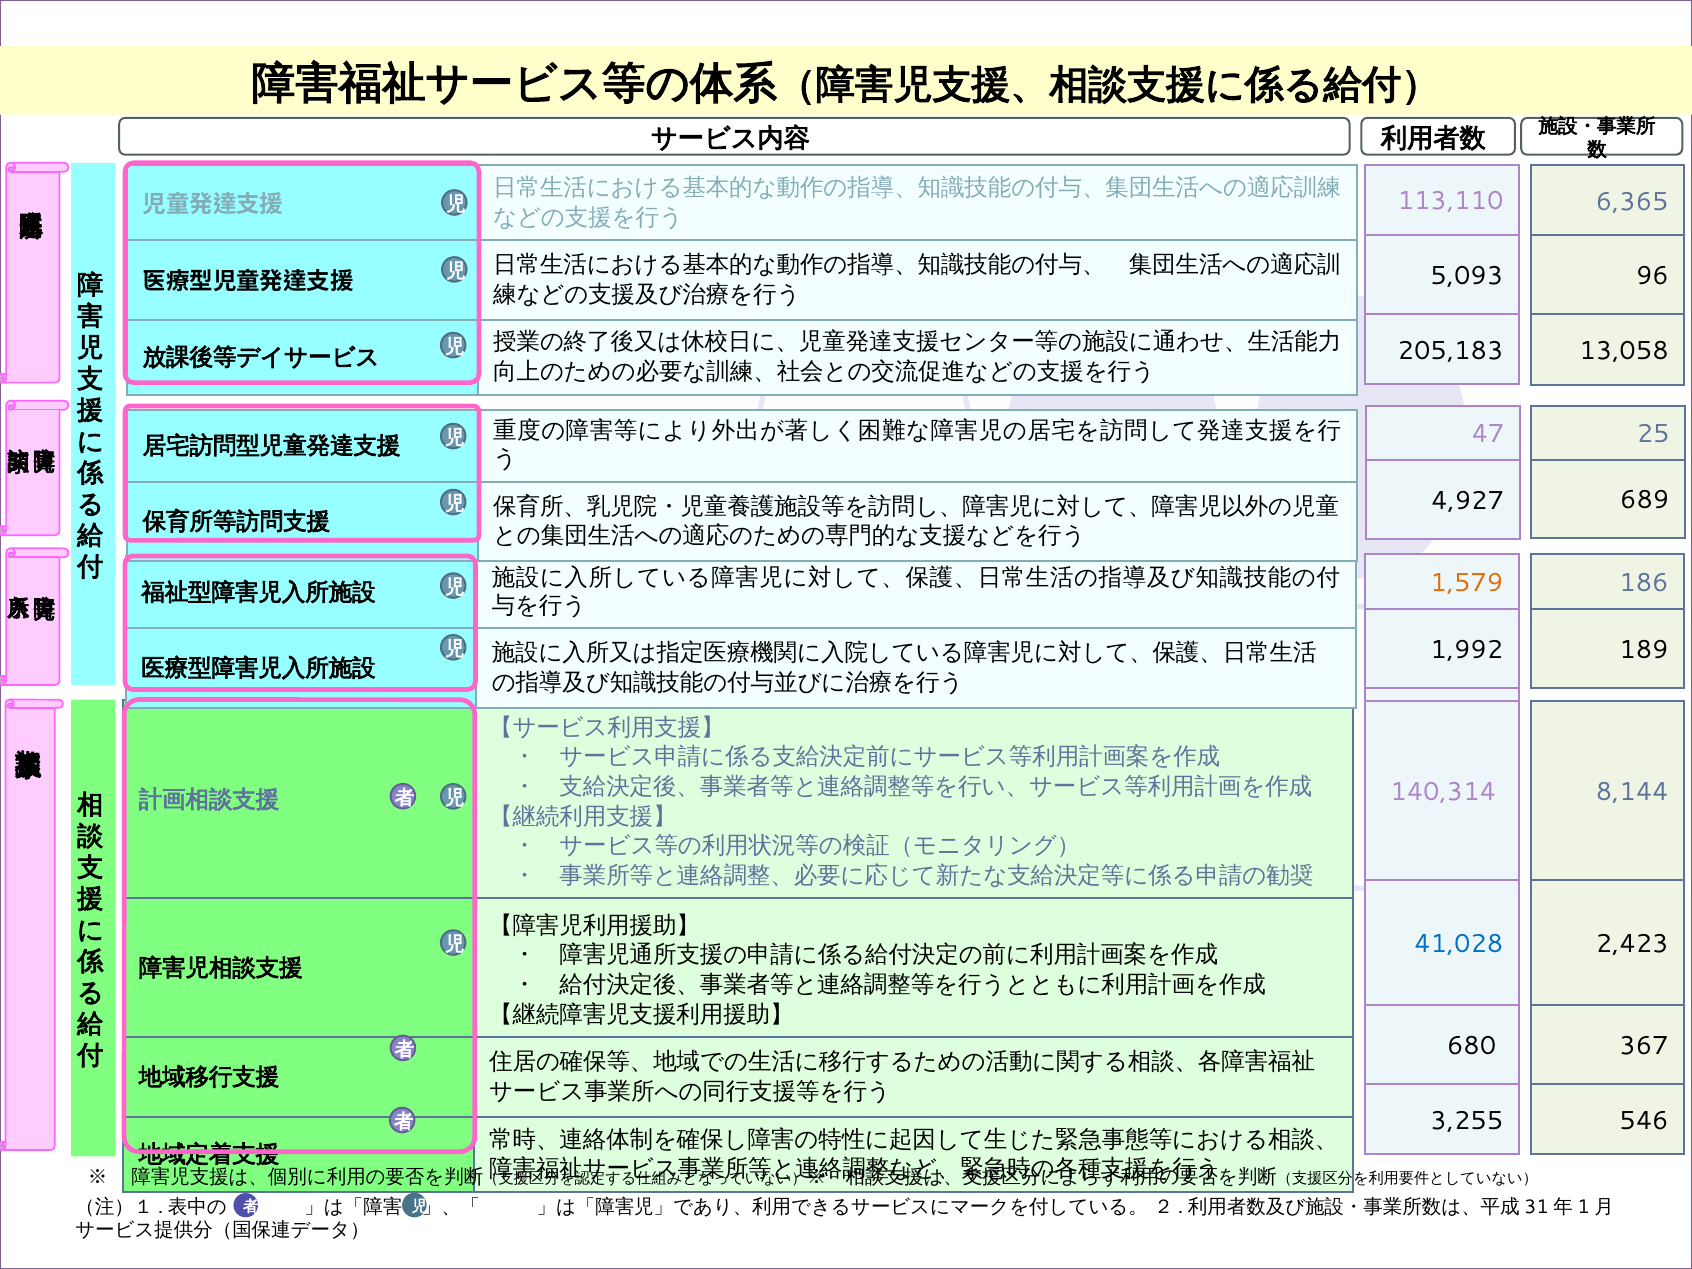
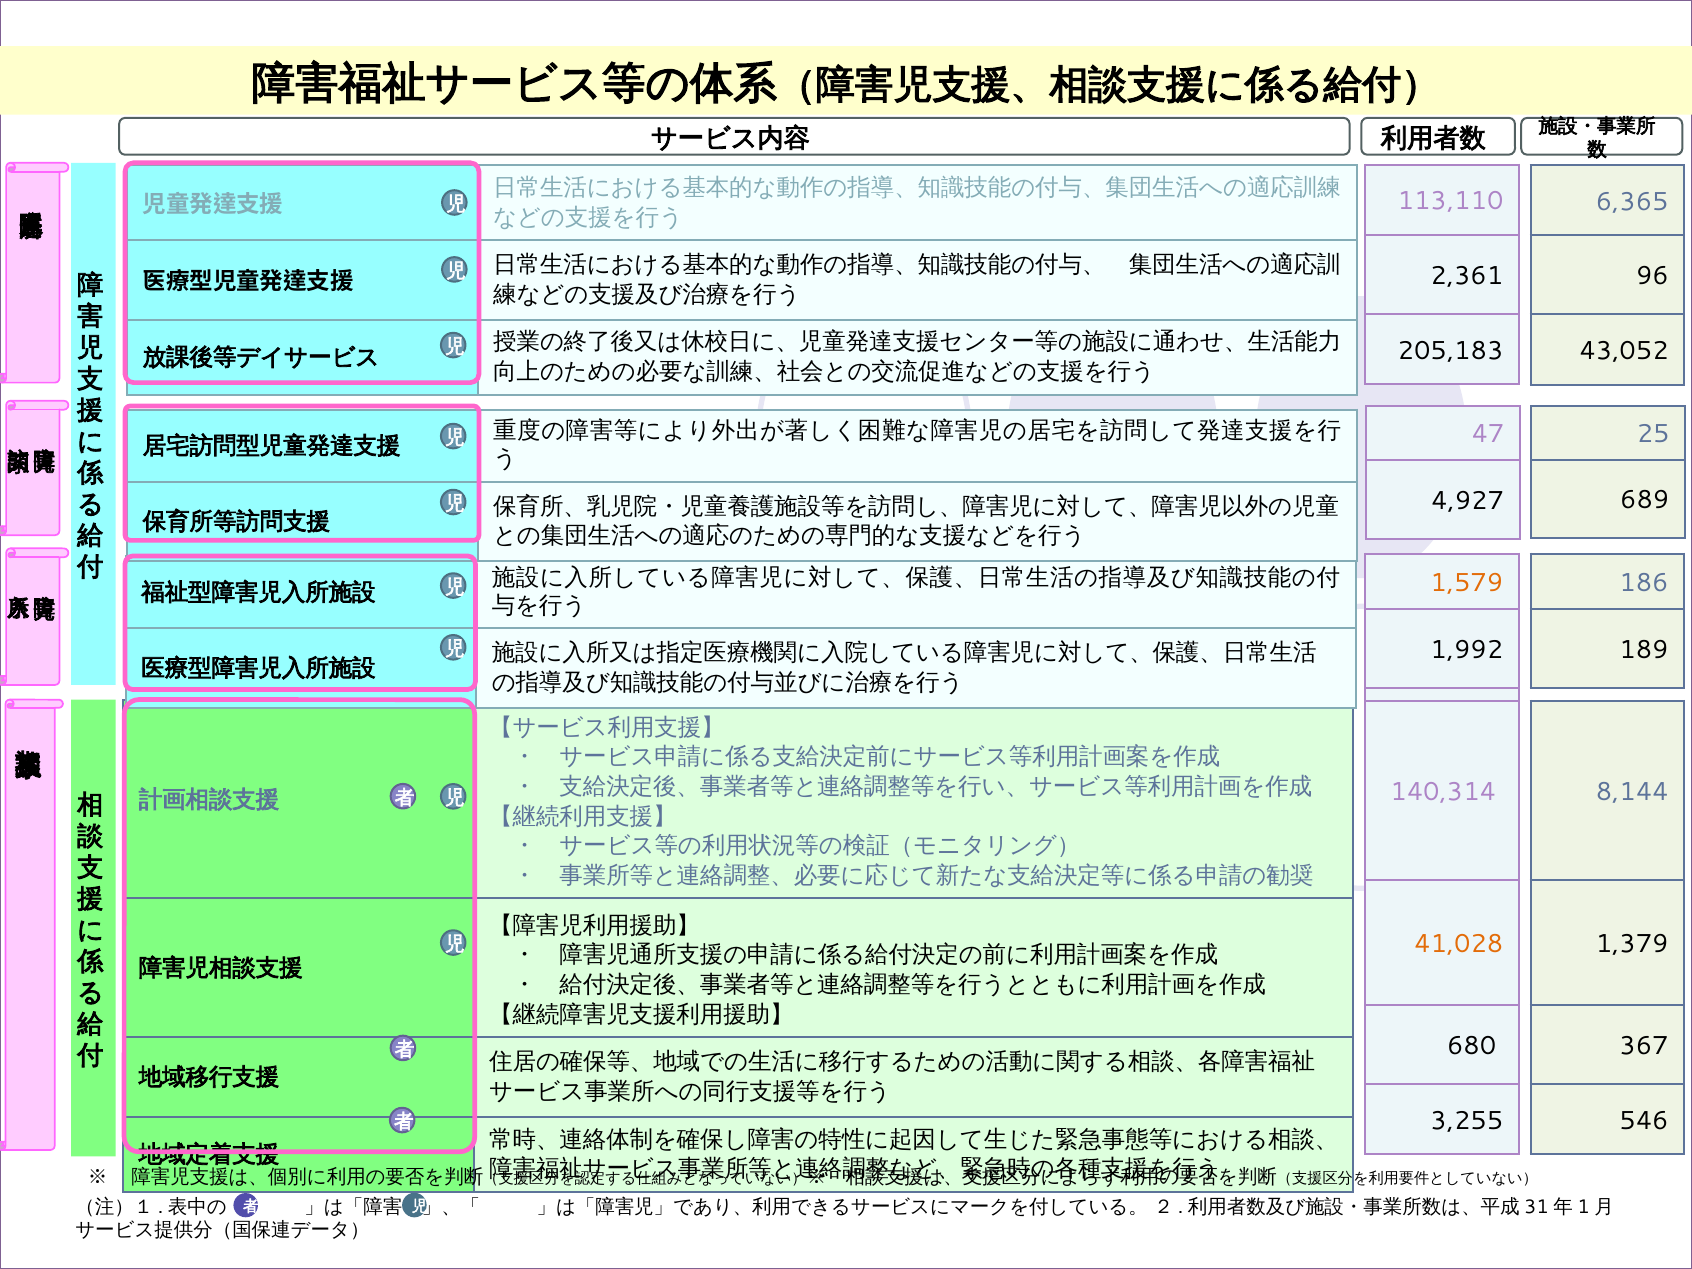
5,093: 5,093 -> 2,361 (1467, 276)
13,058: 13,058 -> 43,052 (1624, 351)
41,028 colour: blue -> orange (1459, 944)
2,423: 2,423 -> 1,379 (1632, 944)
